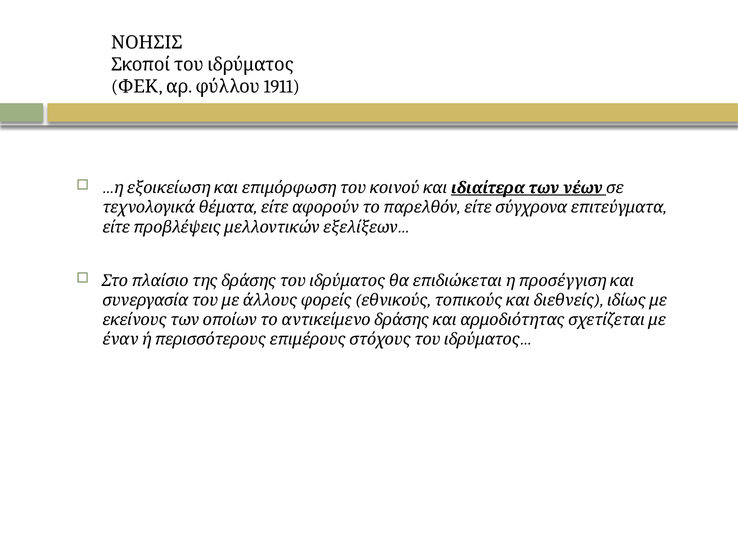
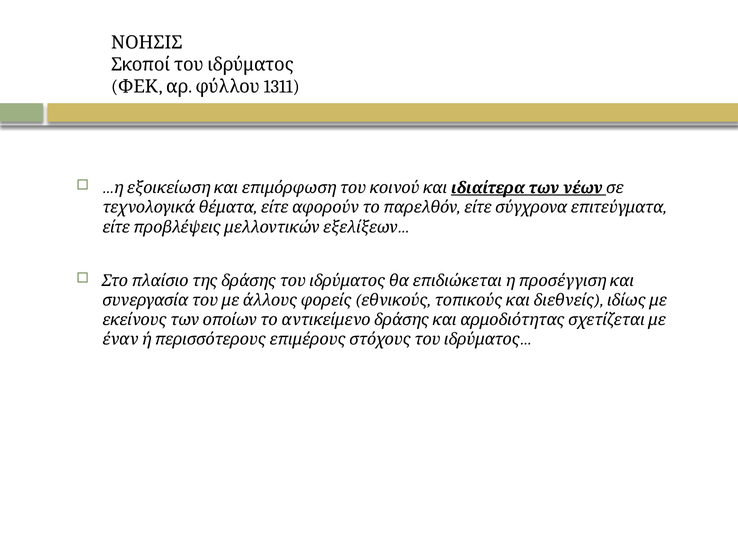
1911: 1911 -> 1311 (282, 87)
